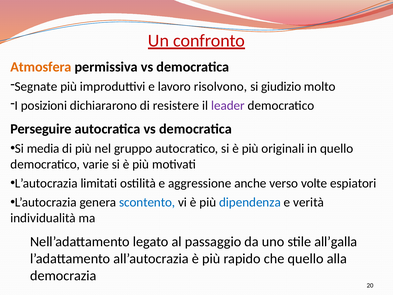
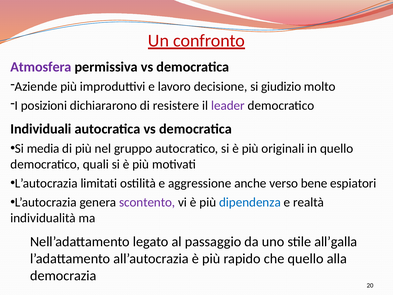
Atmosfera colour: orange -> purple (41, 67)
Segnate: Segnate -> Aziende (36, 86)
risolvono: risolvono -> decisione (221, 86)
Perseguire: Perseguire -> Individuali (41, 129)
varie: varie -> quali (96, 164)
volte: volte -> bene (314, 183)
scontento colour: blue -> purple (147, 202)
verità: verità -> realtà (309, 202)
